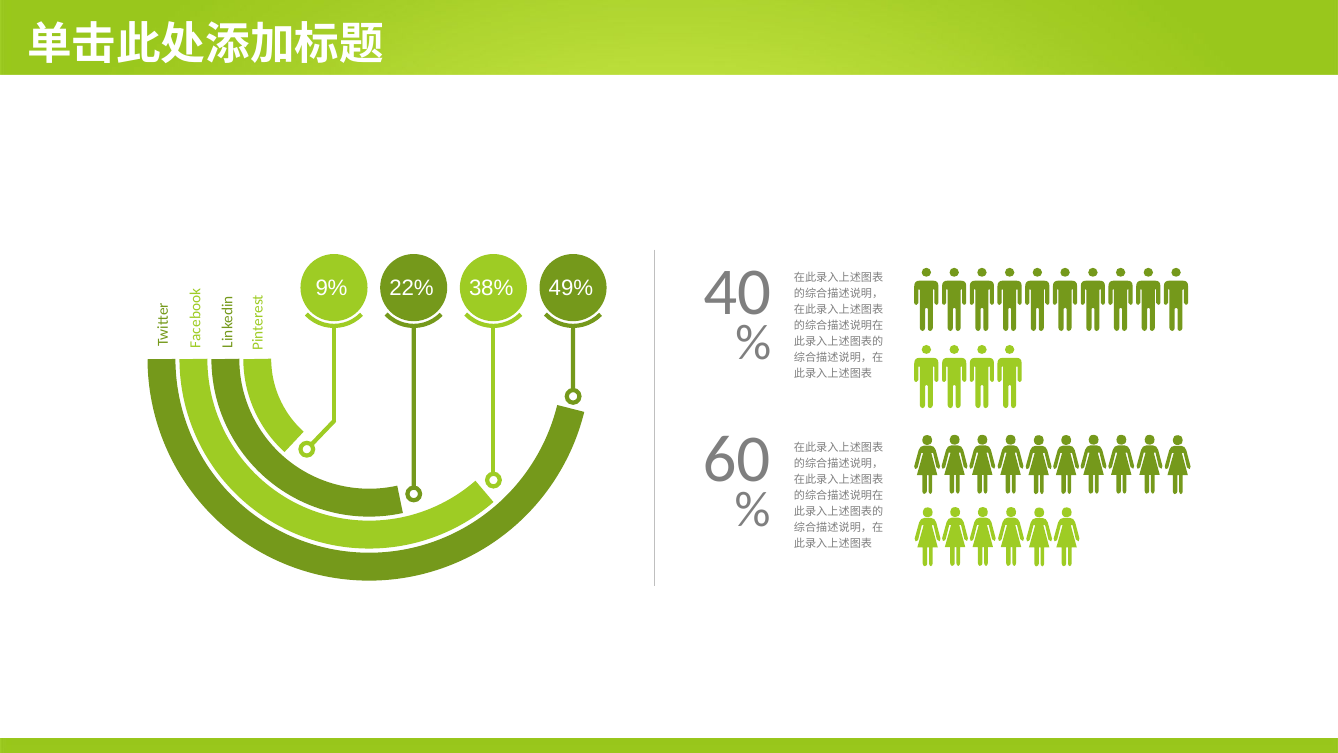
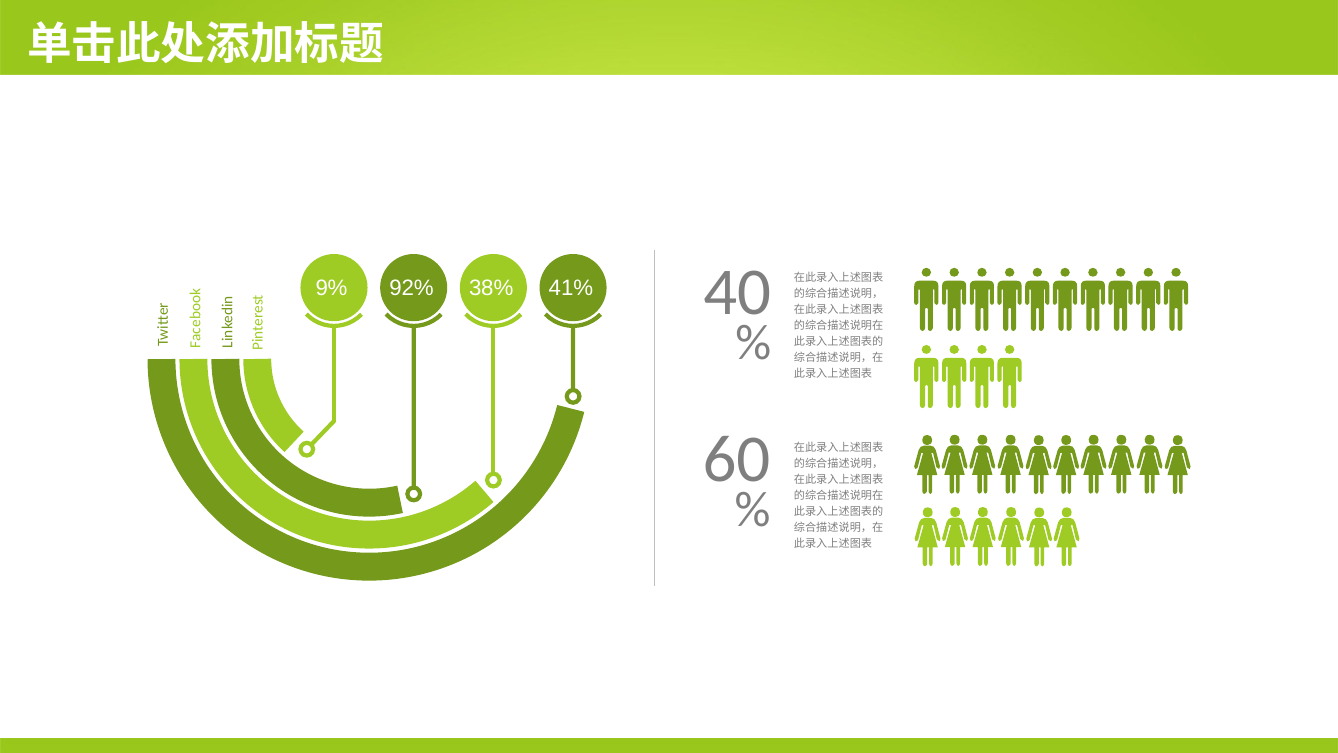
22%: 22% -> 92% (412, 288)
49%: 49% -> 41% (571, 288)
